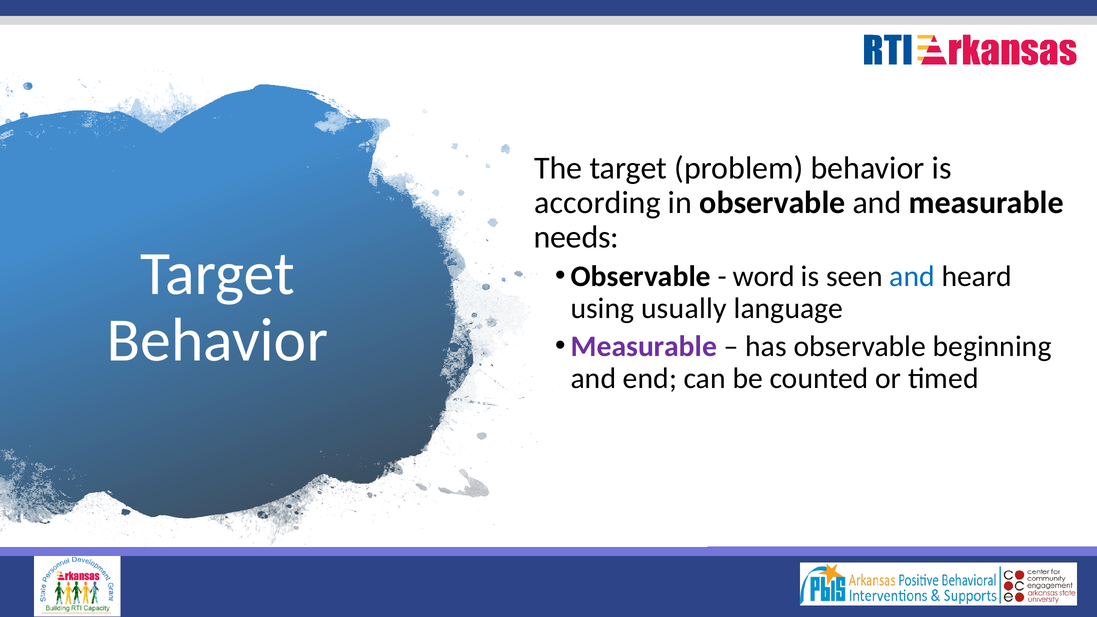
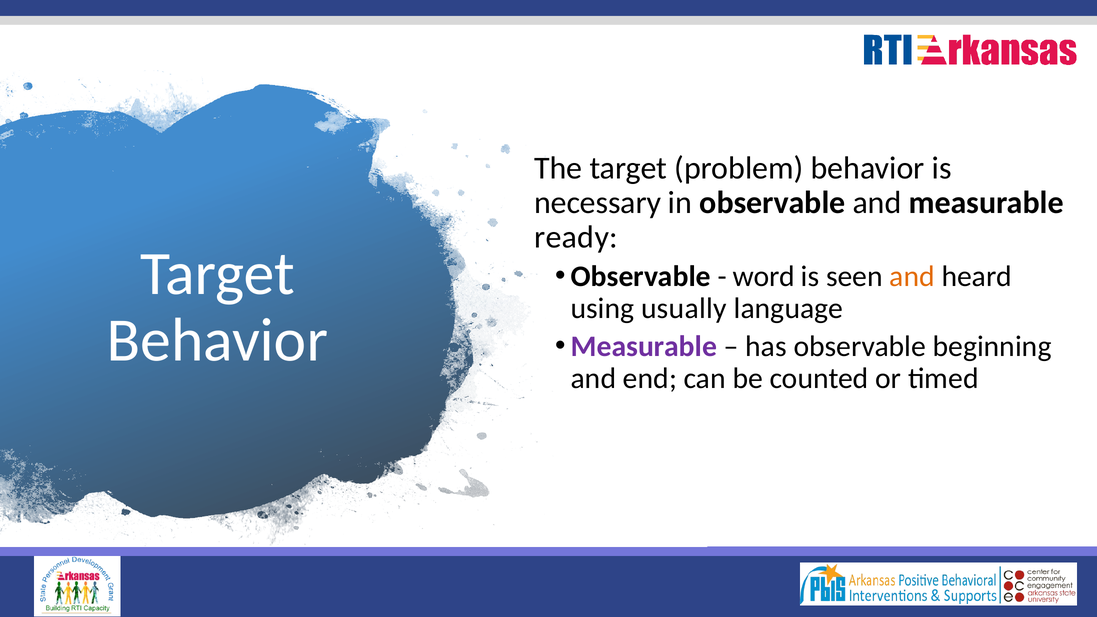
according: according -> necessary (598, 203)
needs: needs -> ready (576, 237)
and colour: blue -> orange (912, 276)
